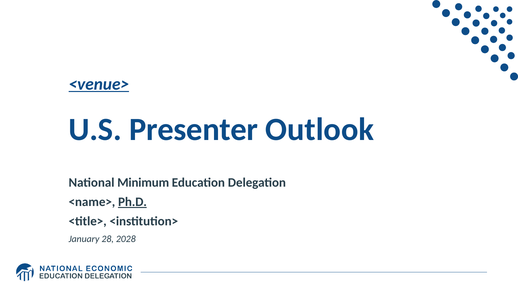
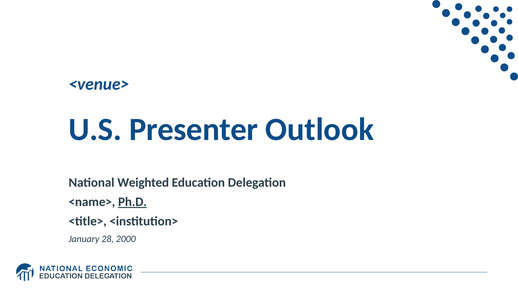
<venue> underline: present -> none (99, 84)
Minimum: Minimum -> Weighted (143, 183)
2028: 2028 -> 2000 (126, 239)
